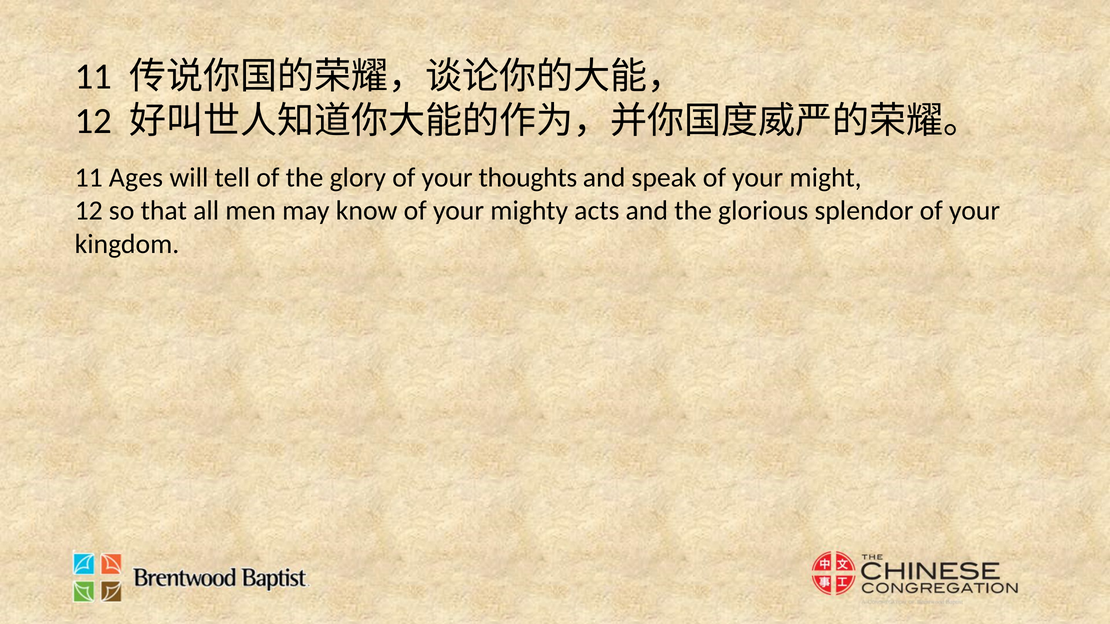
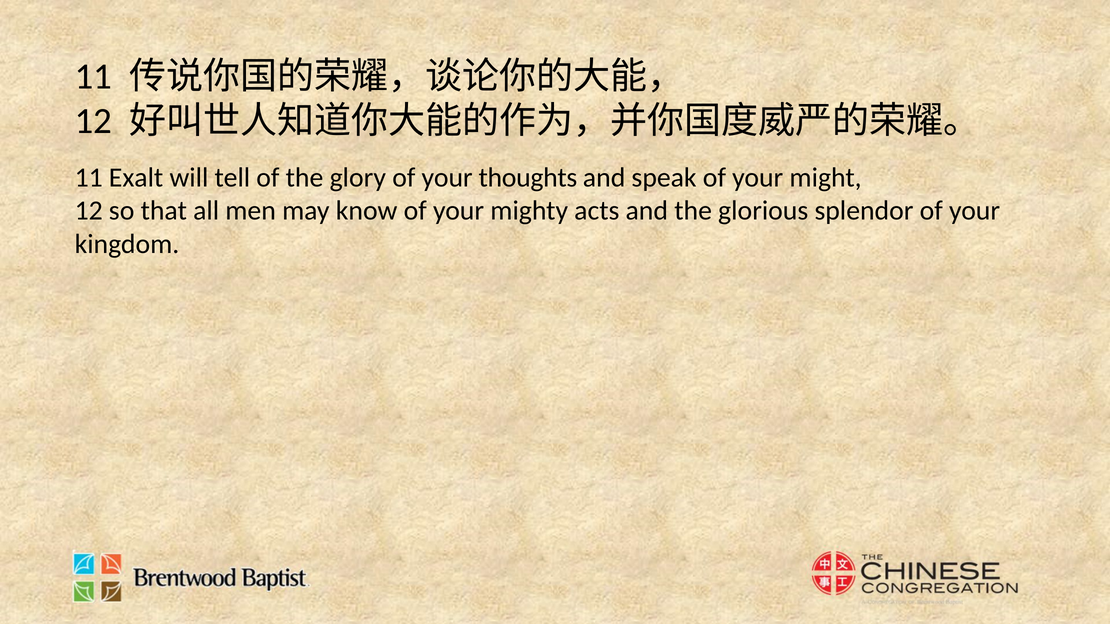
Ages: Ages -> Exalt (136, 178)
